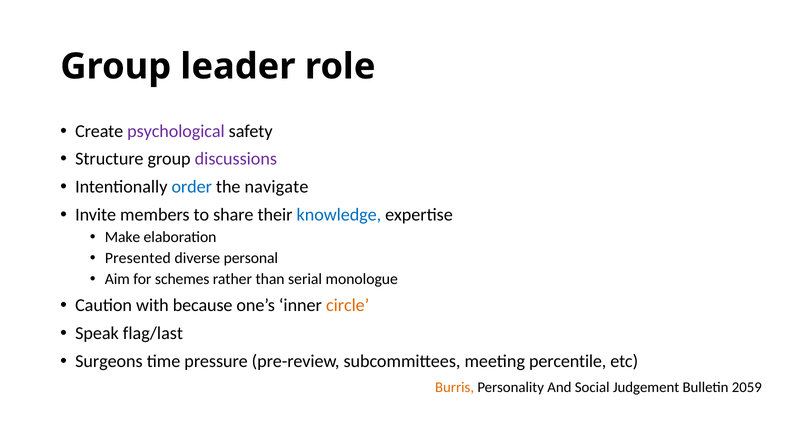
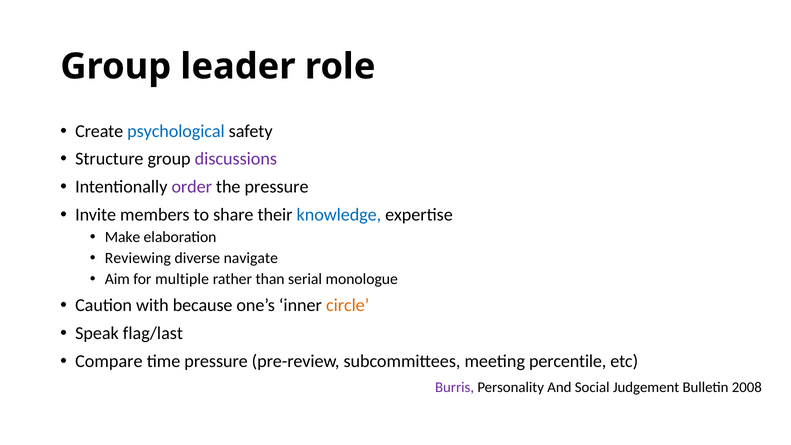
psychological colour: purple -> blue (176, 131)
order colour: blue -> purple (192, 187)
the navigate: navigate -> pressure (277, 187)
Presented: Presented -> Reviewing (138, 258)
personal: personal -> navigate (251, 258)
schemes: schemes -> multiple (182, 279)
Surgeons: Surgeons -> Compare (109, 361)
Burris colour: orange -> purple (455, 387)
2059: 2059 -> 2008 (747, 387)
